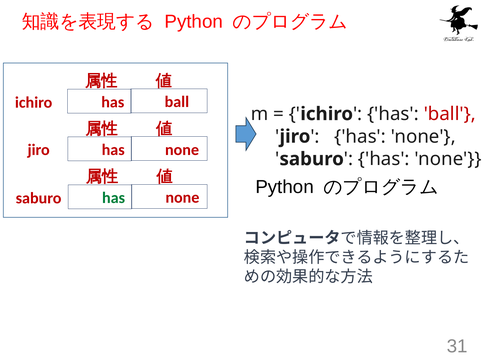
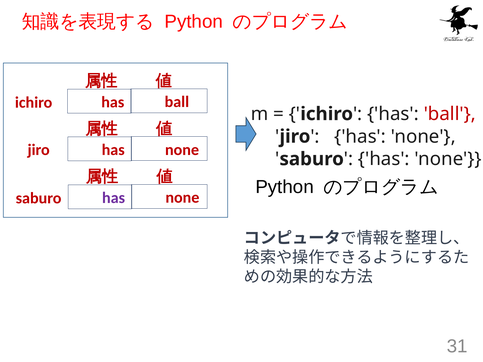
has colour: green -> purple (114, 198)
